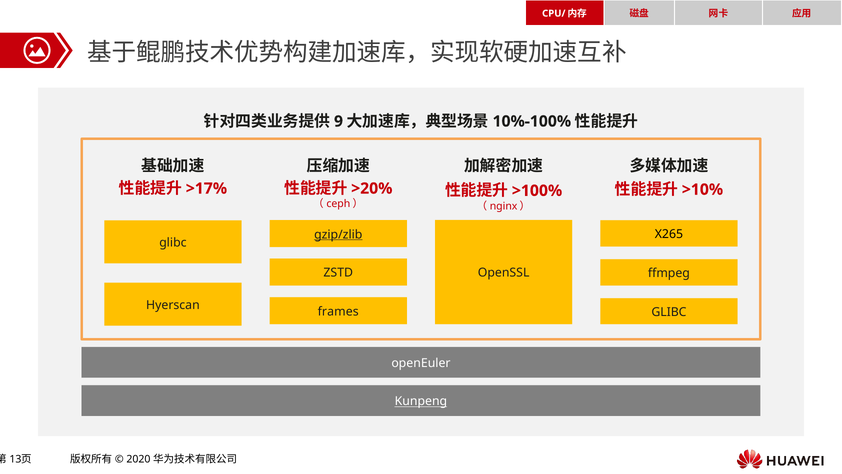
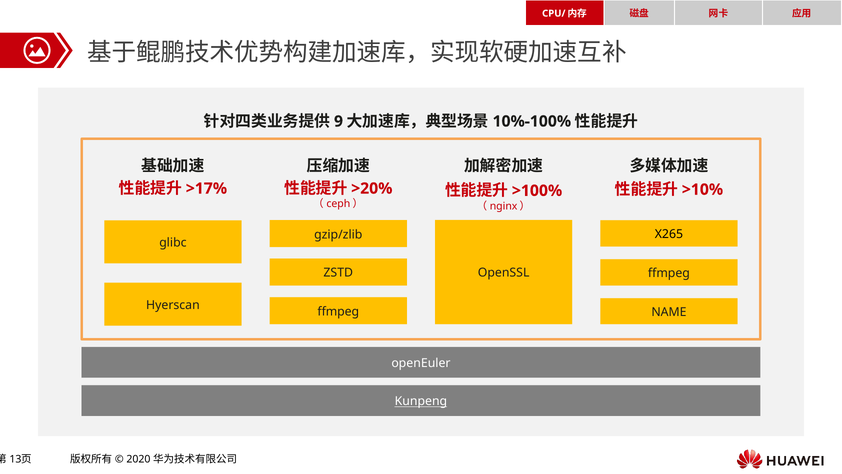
gzip/zlib underline: present -> none (338, 234)
frames: frames -> ffmpeg (338, 311)
GLIBC: GLIBC -> NAME (669, 312)
